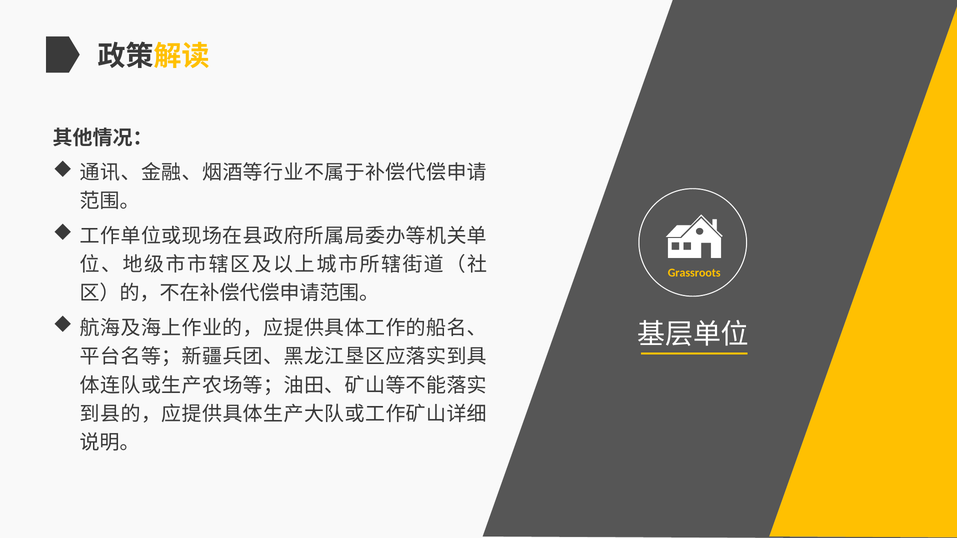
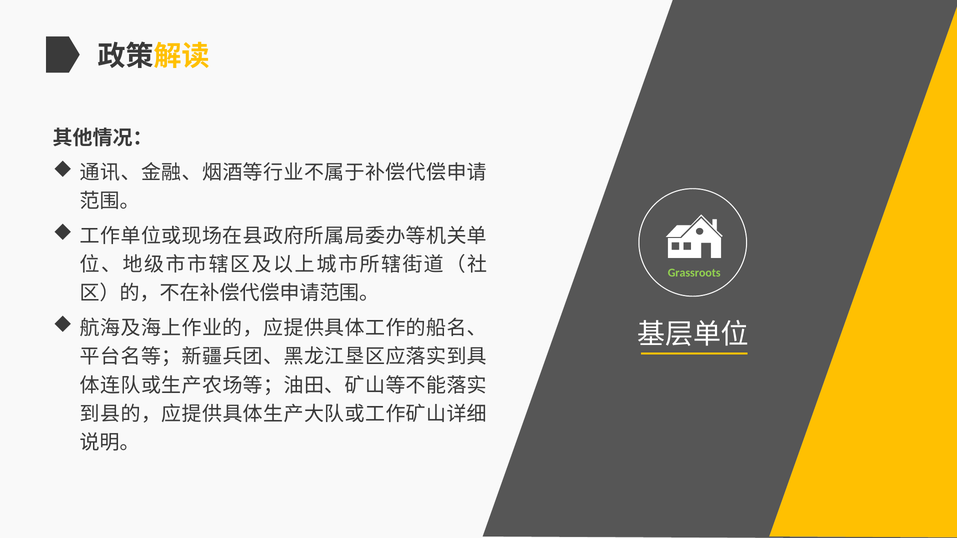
Grassroots colour: yellow -> light green (694, 273)
